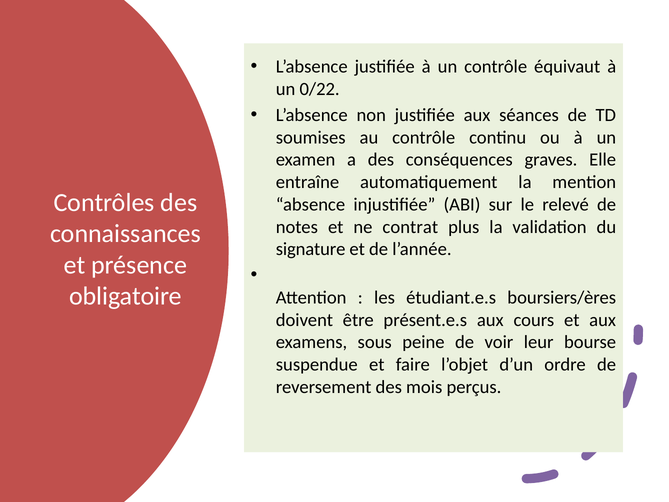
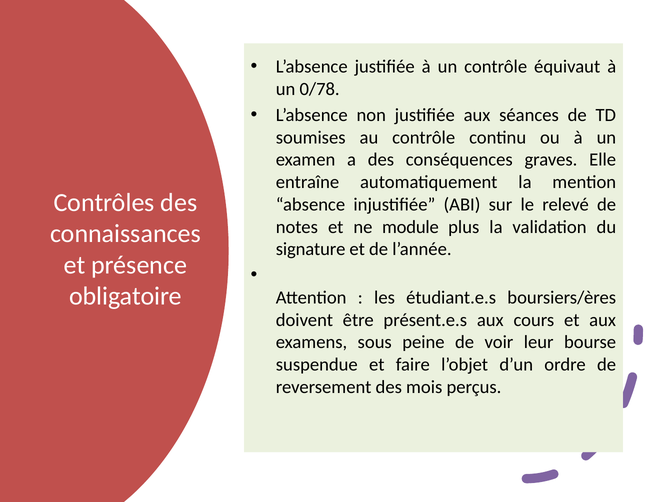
0/22: 0/22 -> 0/78 (320, 89)
contrat: contrat -> module (410, 227)
